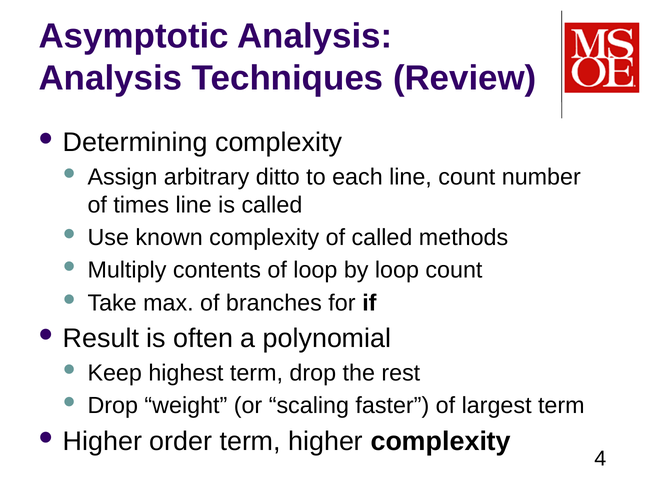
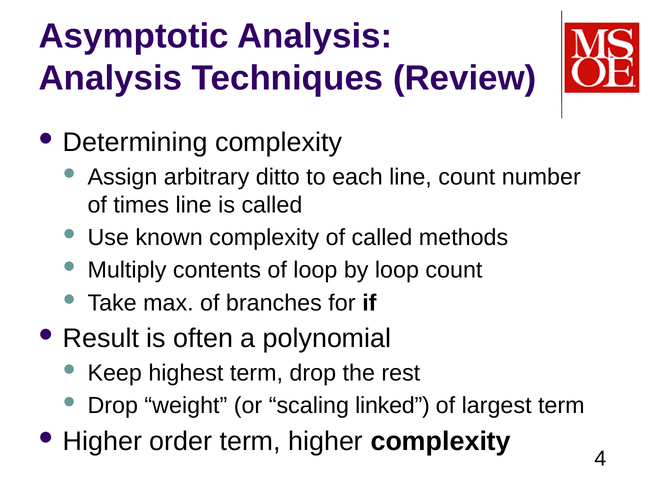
faster: faster -> linked (393, 405)
